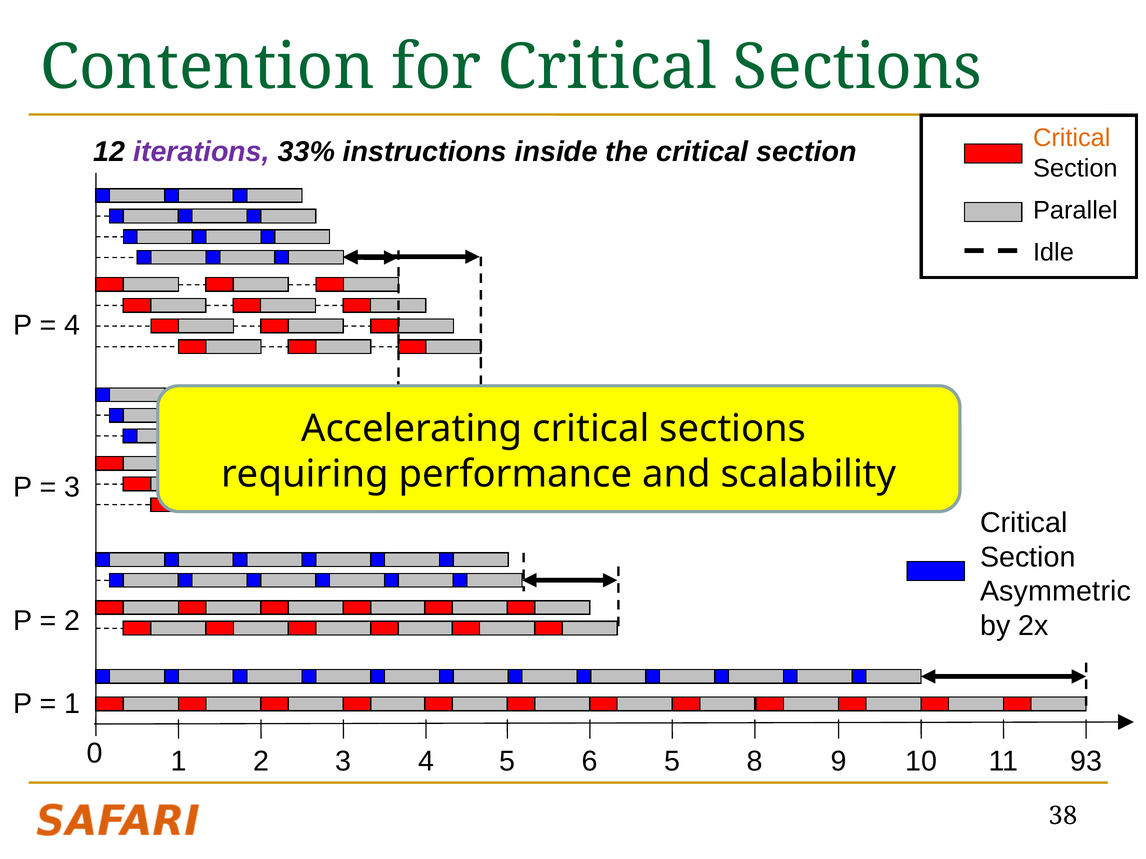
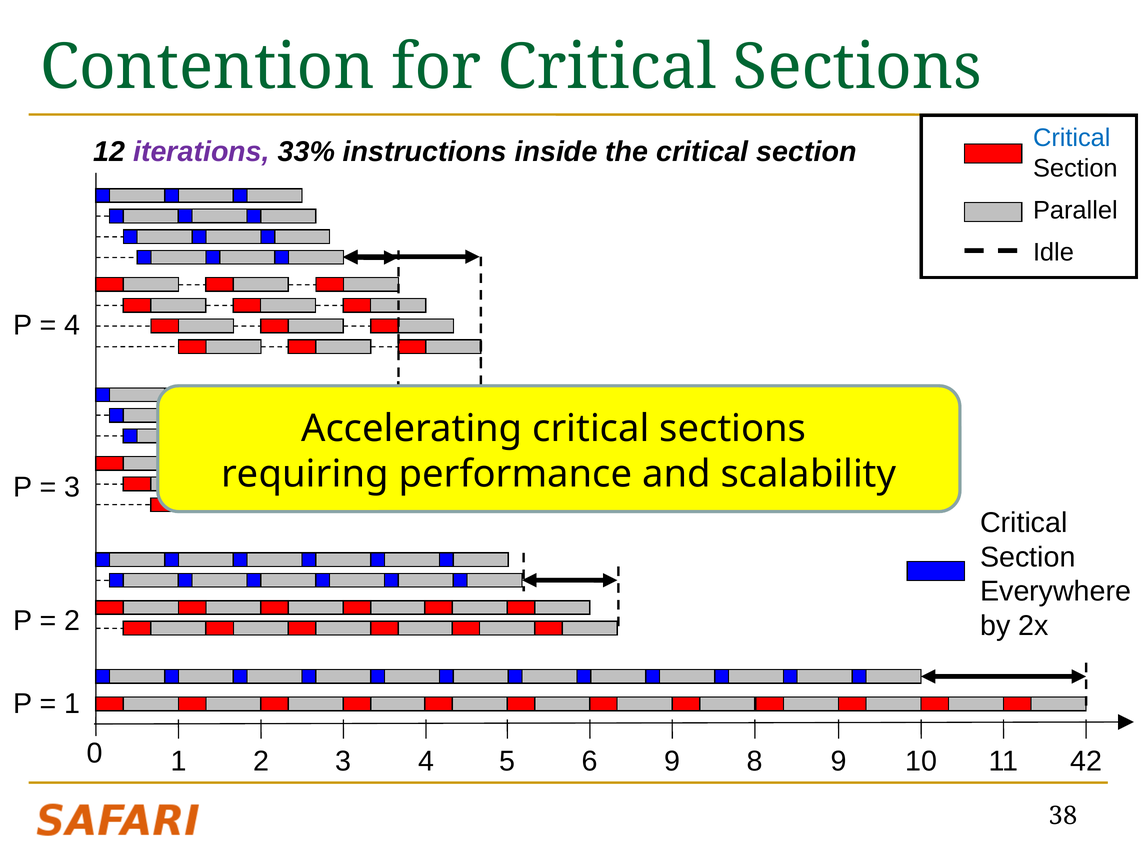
Critical colour: orange -> blue (1072, 138)
Asymmetric: Asymmetric -> Everywhere (1056, 592)
6 5: 5 -> 9 (672, 762)
93: 93 -> 42 (1086, 762)
